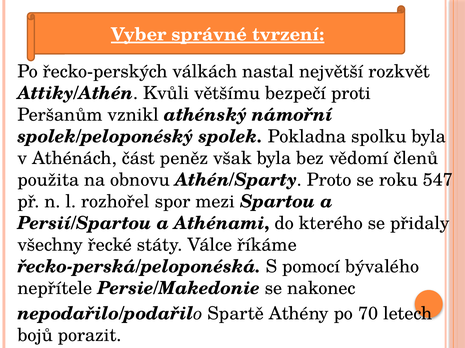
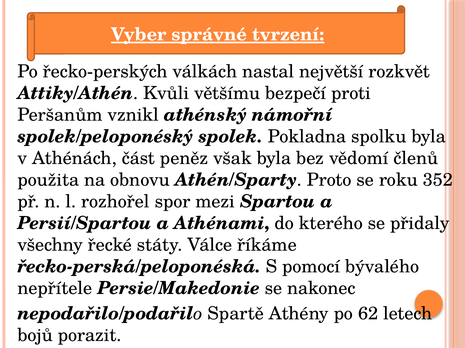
547: 547 -> 352 (438, 180)
70: 70 -> 62 (368, 314)
